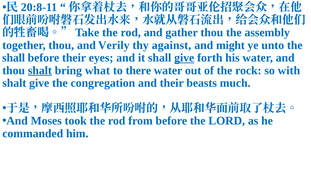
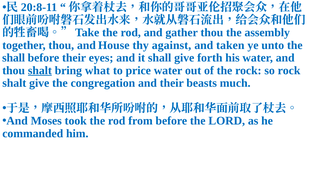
Verily: Verily -> House (114, 45)
might: might -> taken (230, 45)
give underline: present -> none (184, 58)
there: there -> price (138, 70)
so with: with -> rock (289, 70)
